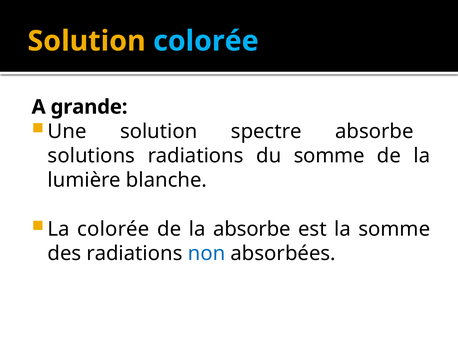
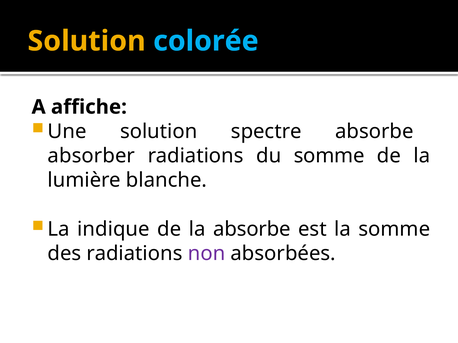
grande: grande -> affiche (89, 107)
solutions: solutions -> absorber (91, 156)
La colorée: colorée -> indique (113, 229)
non colour: blue -> purple (207, 254)
